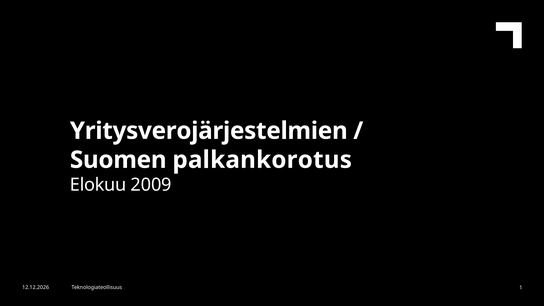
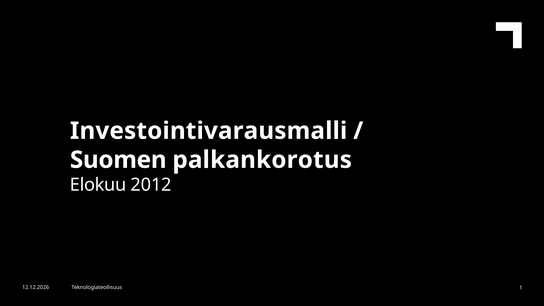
Yritysverojärjestelmien: Yritysverojärjestelmien -> Investointivarausmalli (209, 131)
2009: 2009 -> 2012 (151, 185)
